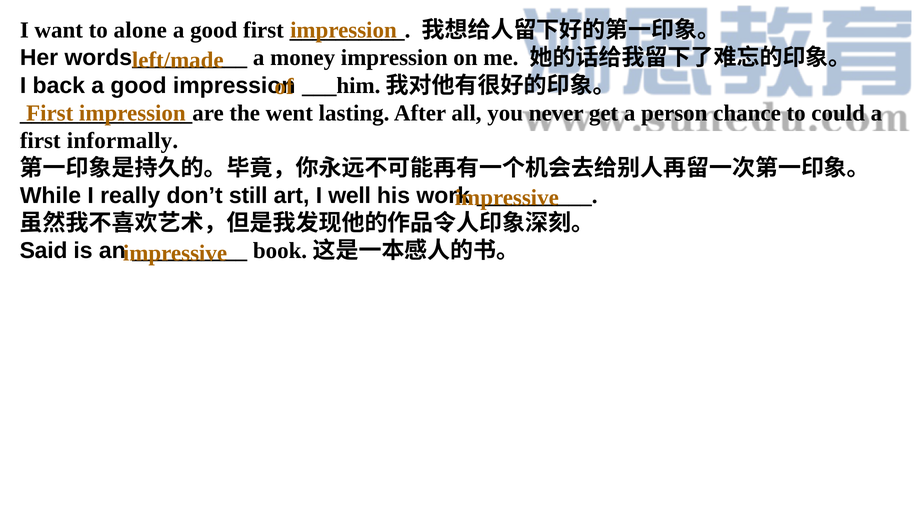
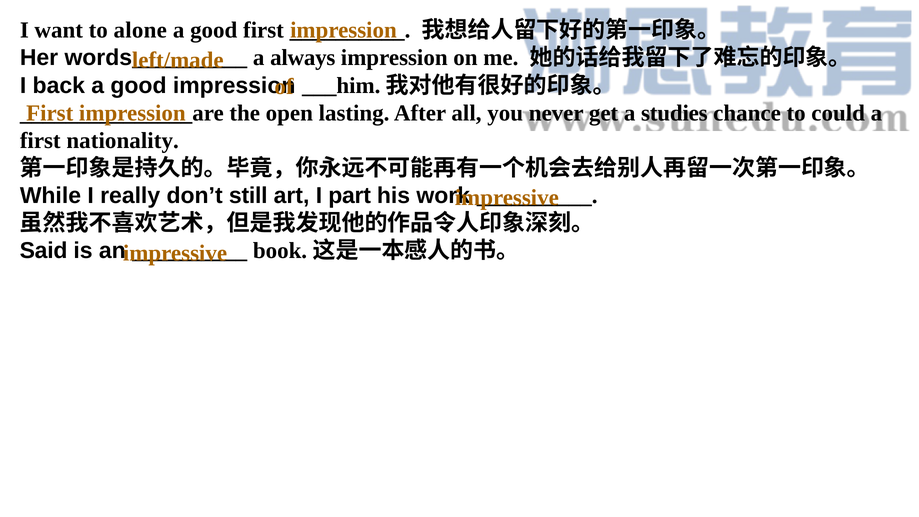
money: money -> always (303, 58)
went: went -> open (289, 113)
person: person -> studies (674, 113)
informally: informally -> nationality (123, 141)
well: well -> part (350, 196)
